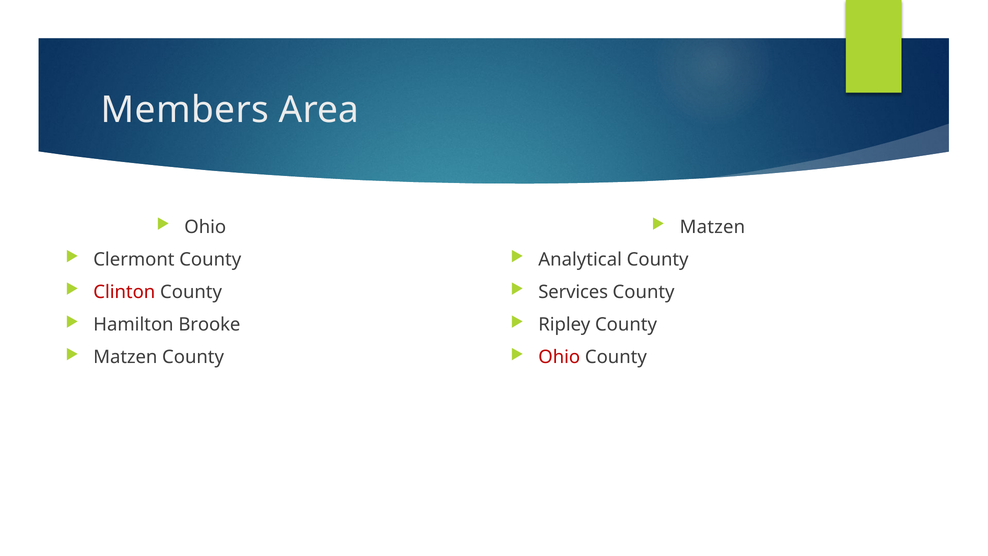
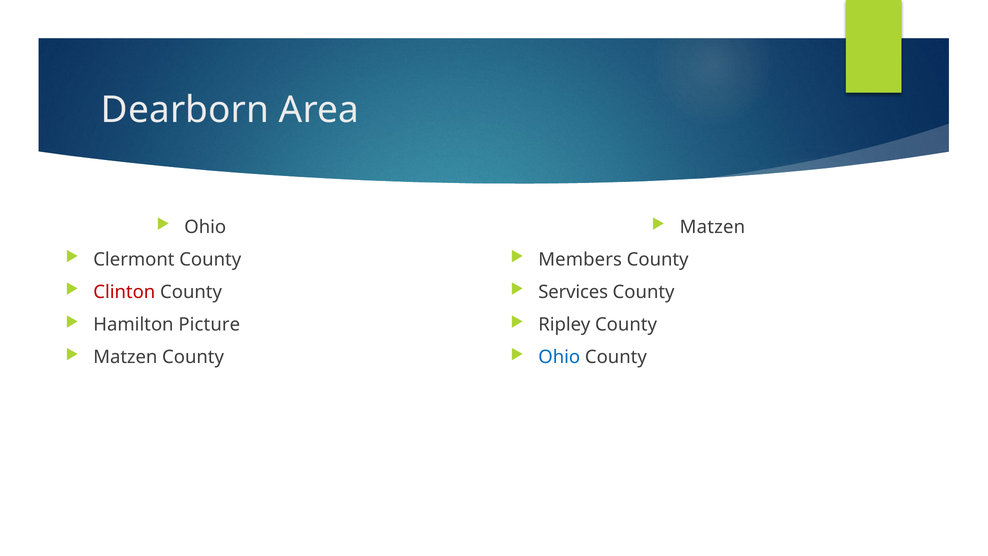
Members: Members -> Dearborn (185, 110)
Analytical: Analytical -> Members (580, 260)
Brooke: Brooke -> Picture (209, 325)
Ohio colour: red -> blue (559, 357)
